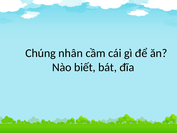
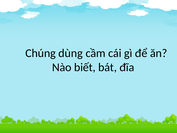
nhân: nhân -> dùng (71, 53)
